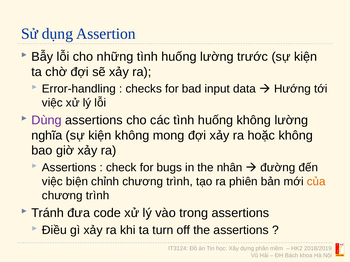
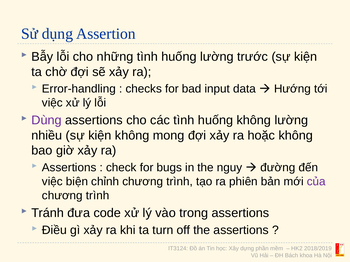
nghĩa: nghĩa -> nhiều (47, 136)
nhân: nhân -> nguy (230, 168)
của colour: orange -> purple (316, 182)
